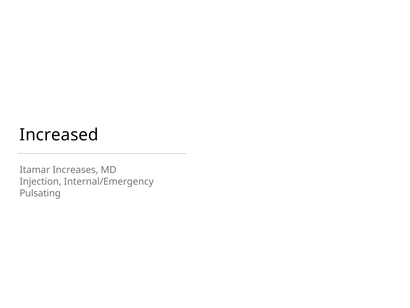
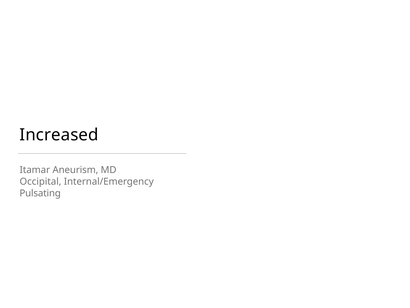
Increases: Increases -> Aneurism (75, 170)
Injection: Injection -> Occipital (40, 181)
